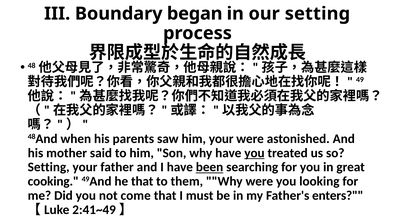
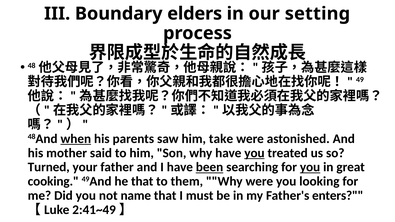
began: began -> elders (195, 14)
when underline: none -> present (76, 139)
him your: your -> take (221, 139)
Setting: Setting -> Turned (49, 167)
you underline: none -> present (310, 167)
come: come -> name (136, 196)
